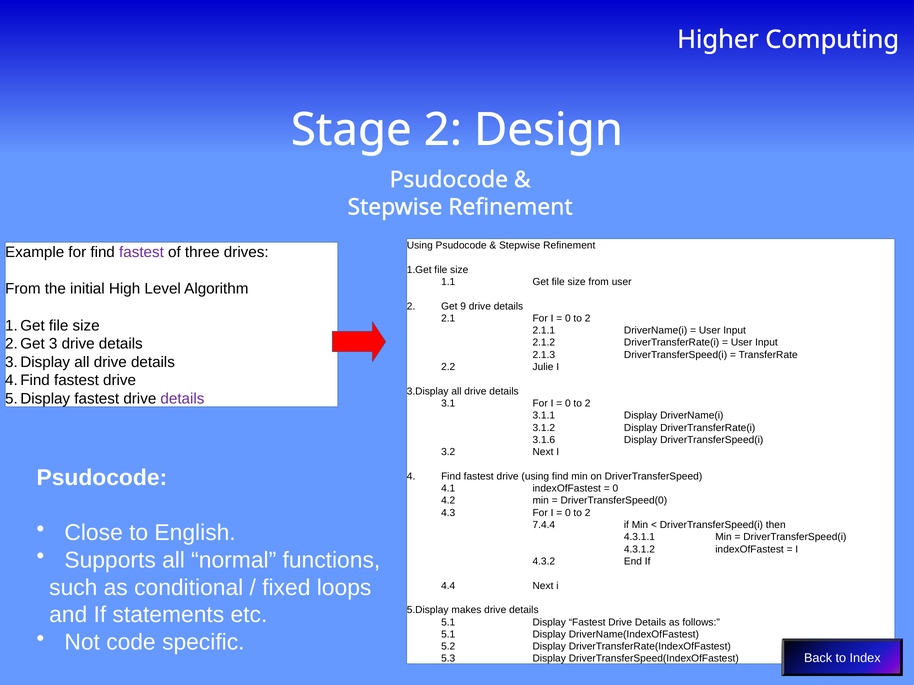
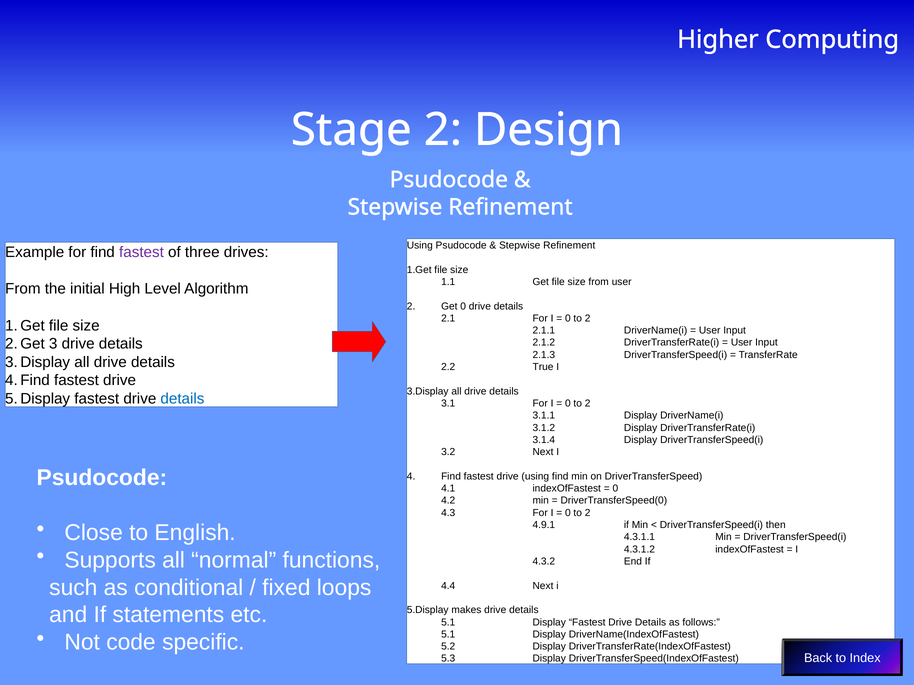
Get 9: 9 -> 0 (463, 306)
Julie: Julie -> True (543, 367)
details colour: purple -> blue (182, 399)
3.1.6: 3.1.6 -> 3.1.4 (544, 440)
7.4.4: 7.4.4 -> 4.9.1 (544, 525)
